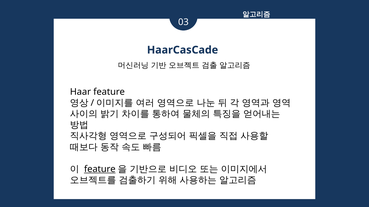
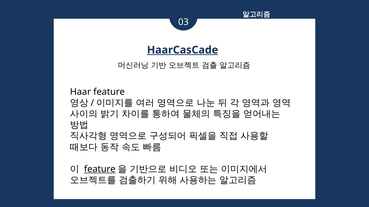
HaarCasCade underline: none -> present (183, 50)
